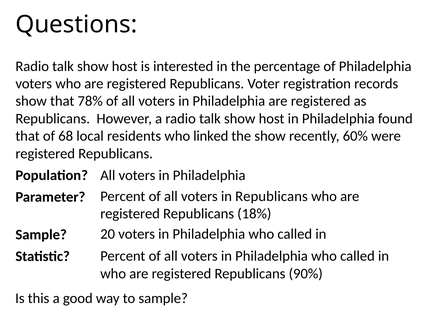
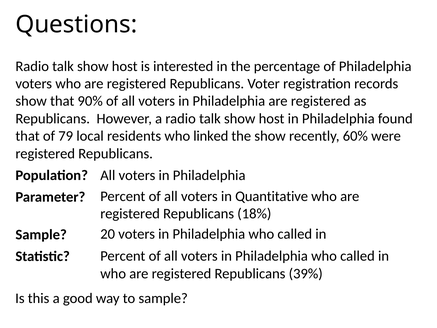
78%: 78% -> 90% (90, 101)
68: 68 -> 79 (66, 136)
in Republicans: Republicans -> Quantitative (272, 196)
90%: 90% -> 39% (306, 273)
